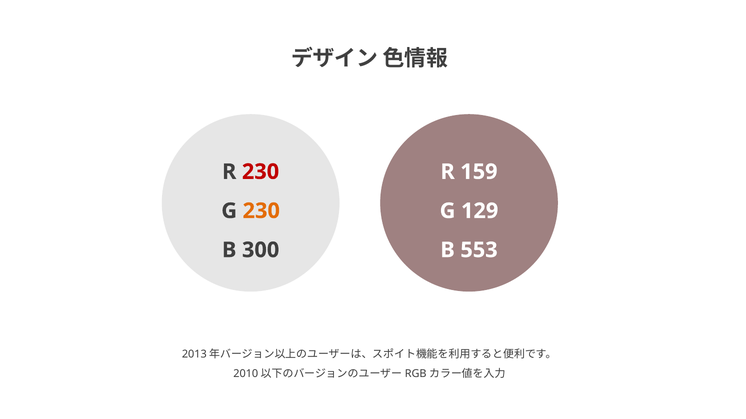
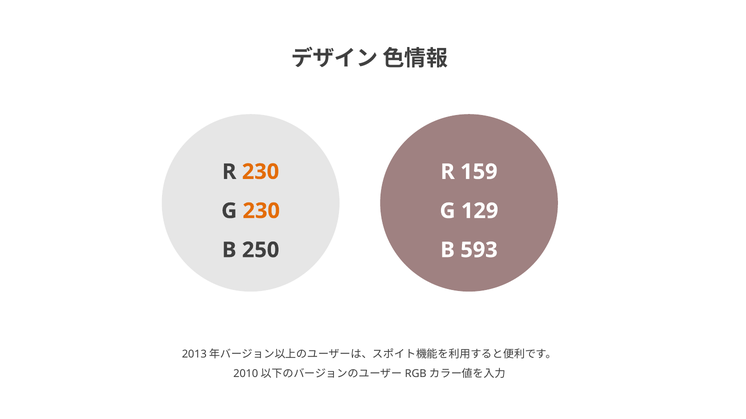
230 colour: red -> orange (261, 172)
300: 300 -> 250 (261, 250)
553: 553 -> 593 (479, 250)
